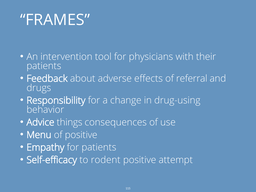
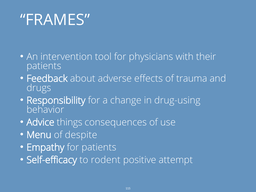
referral: referral -> trauma (192, 79)
of positive: positive -> despite (81, 135)
